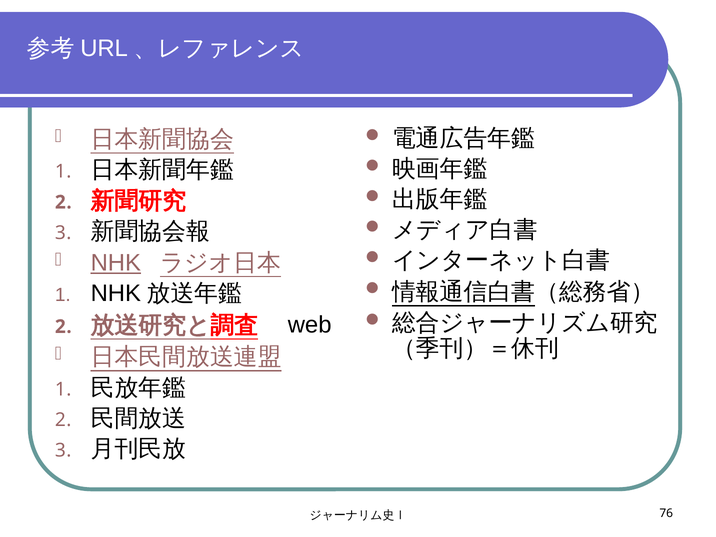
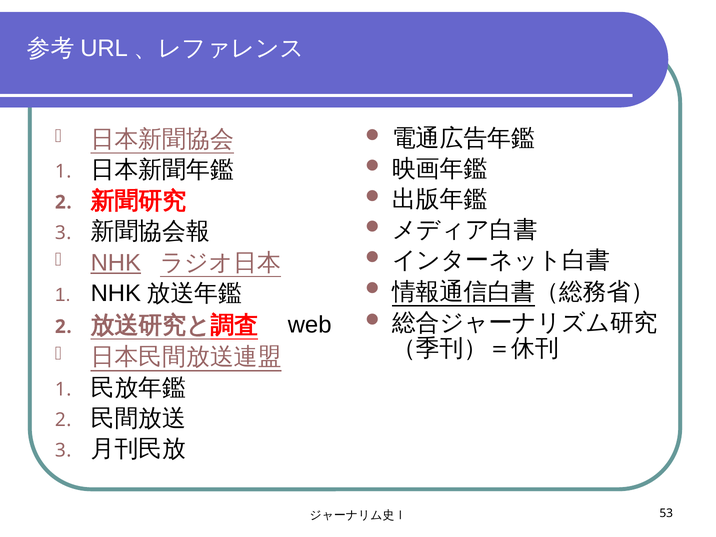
76: 76 -> 53 (666, 513)
